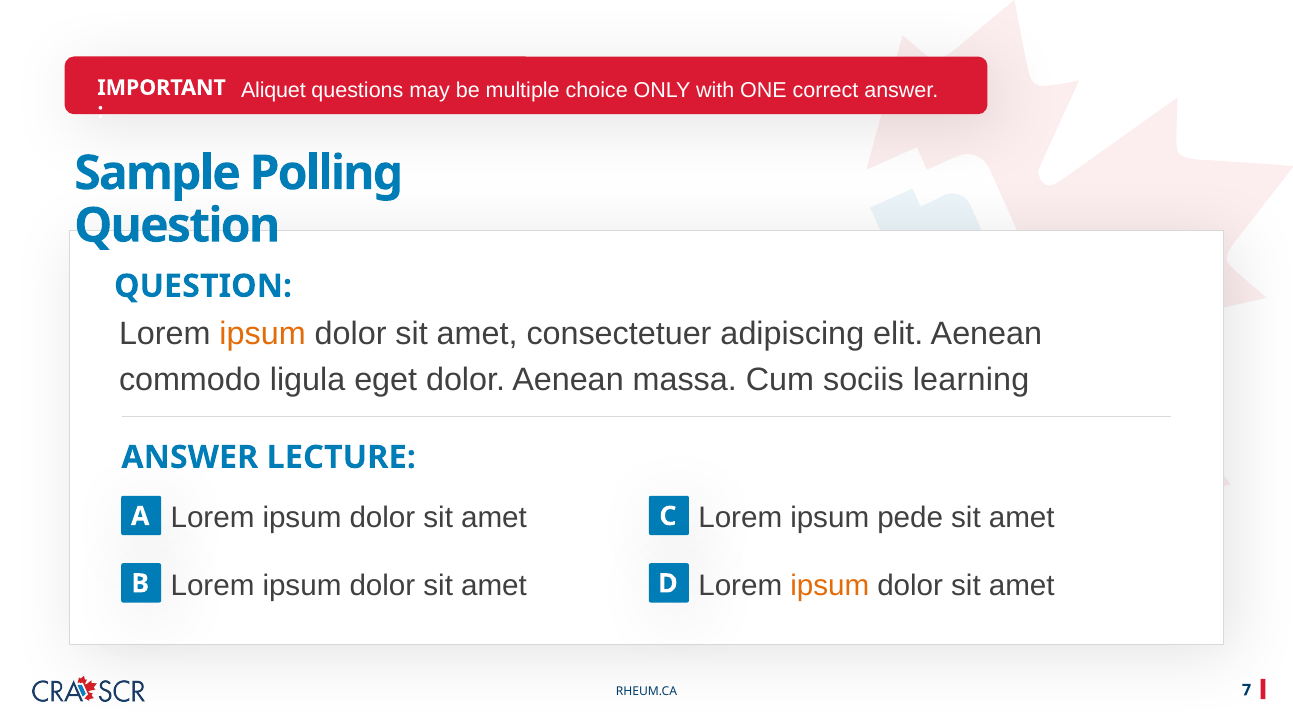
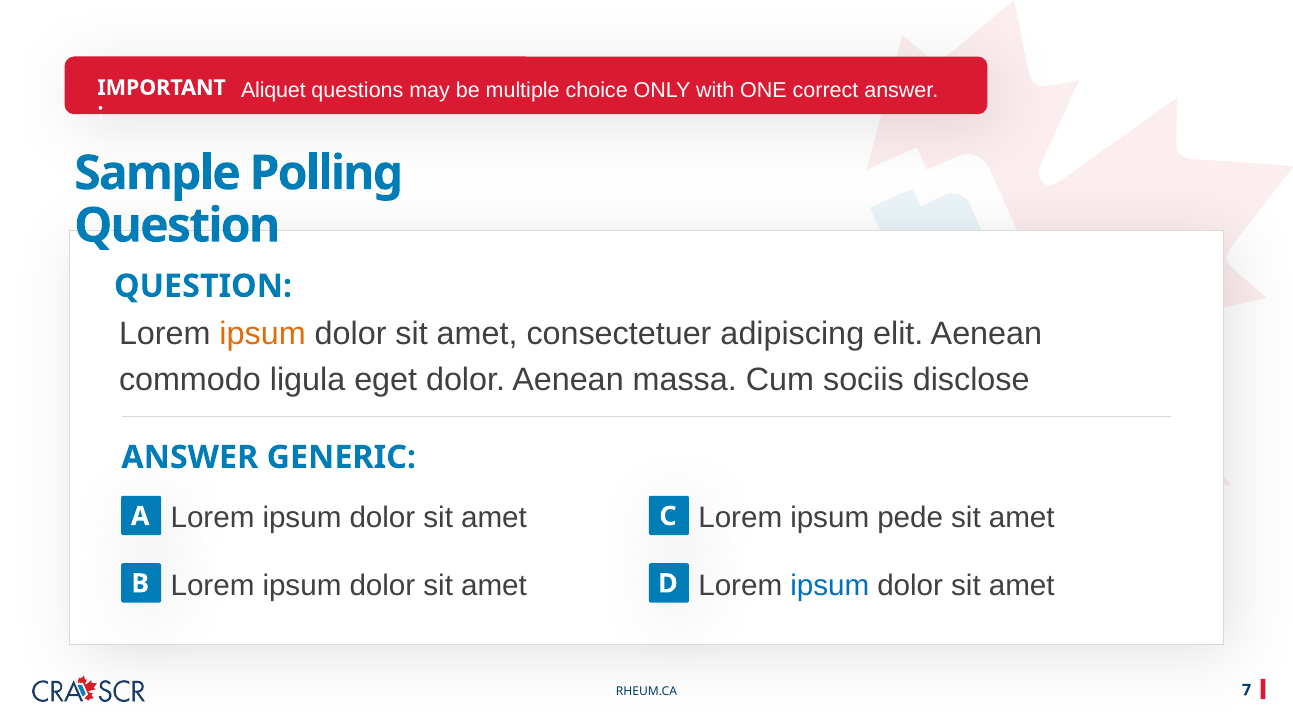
learning: learning -> disclose (971, 380)
LECTURE: LECTURE -> GENERIC (341, 458)
ipsum colour: orange -> blue (830, 586)
